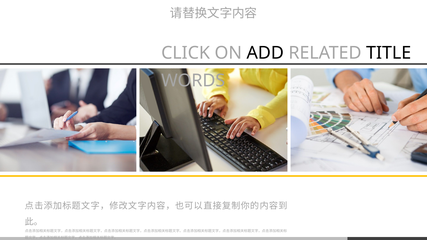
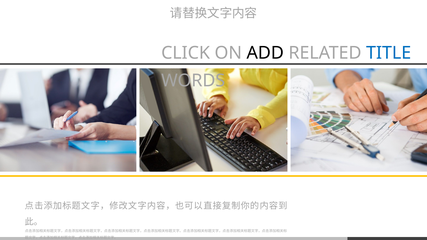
TITLE colour: black -> blue (389, 53)
